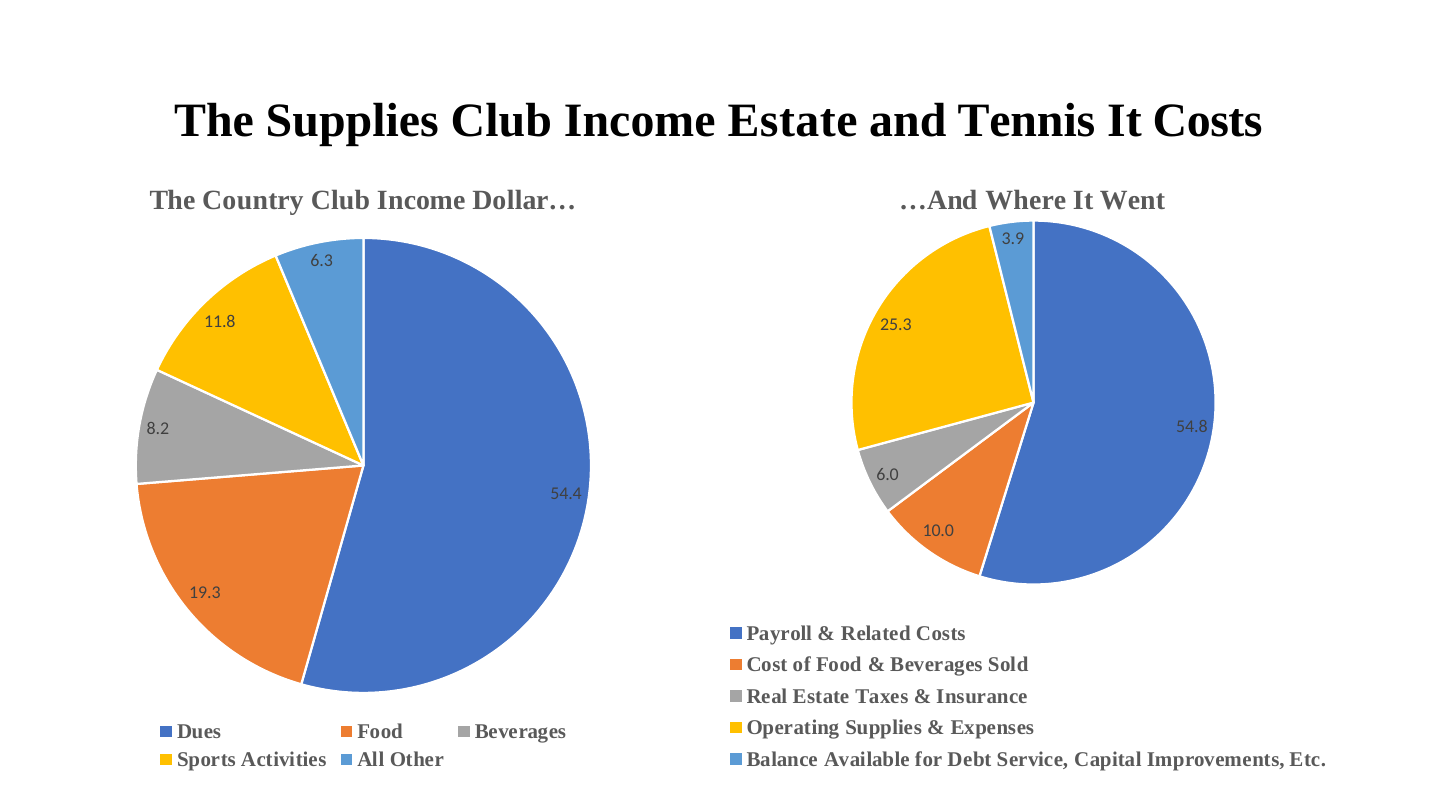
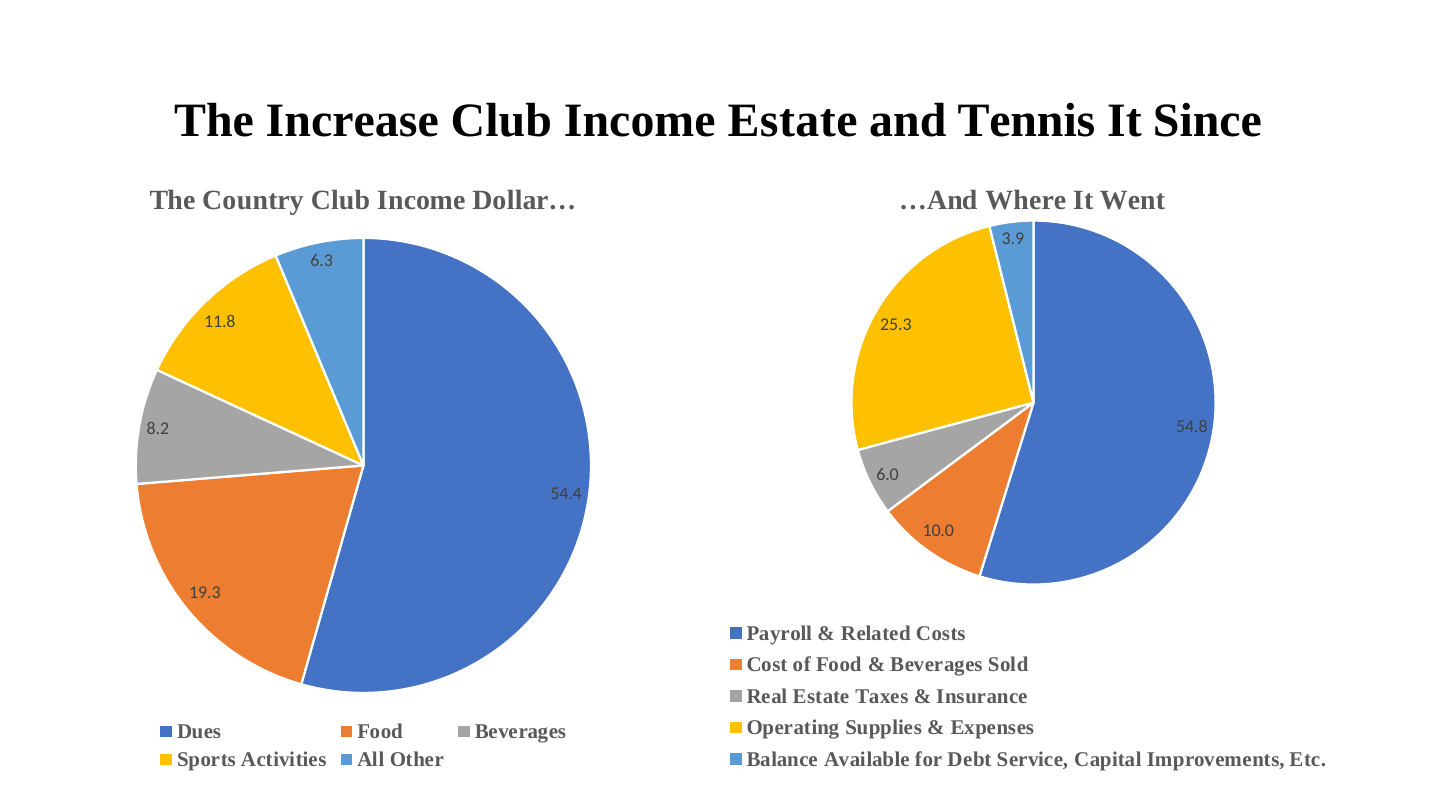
The Supplies: Supplies -> Increase (352, 121)
It Costs: Costs -> Since (1207, 121)
